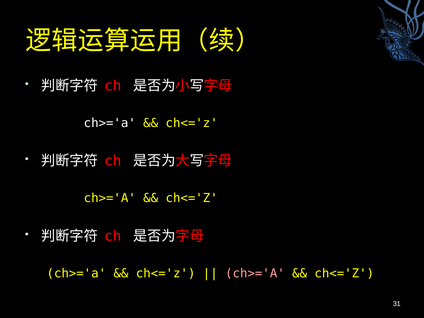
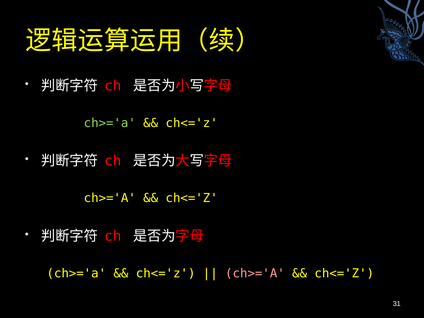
ch>='a colour: white -> light green (110, 123)
